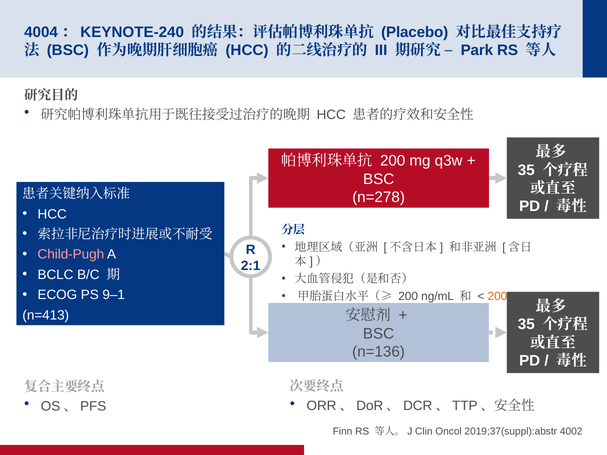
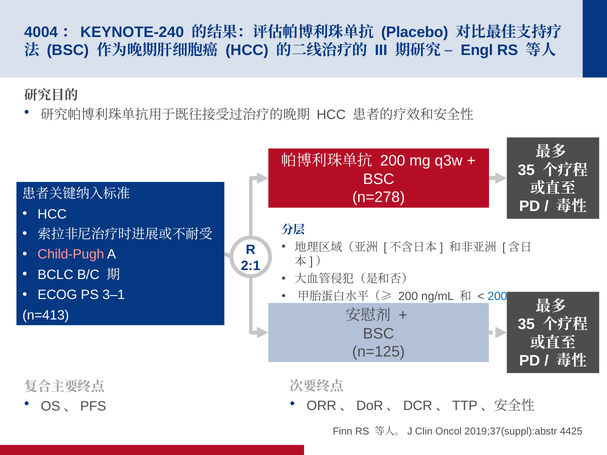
Park: Park -> Engl (477, 50)
9–1: 9–1 -> 3–1 (114, 295)
200 colour: orange -> blue (497, 297)
n=136: n=136 -> n=125 (379, 352)
4002: 4002 -> 4425 (571, 432)
